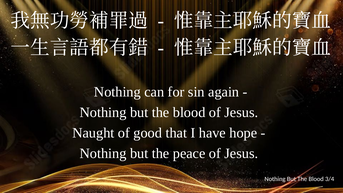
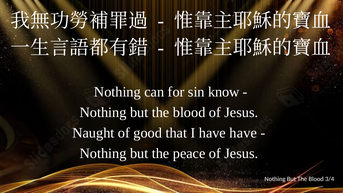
again: again -> know (224, 92)
have hope: hope -> have (243, 133)
